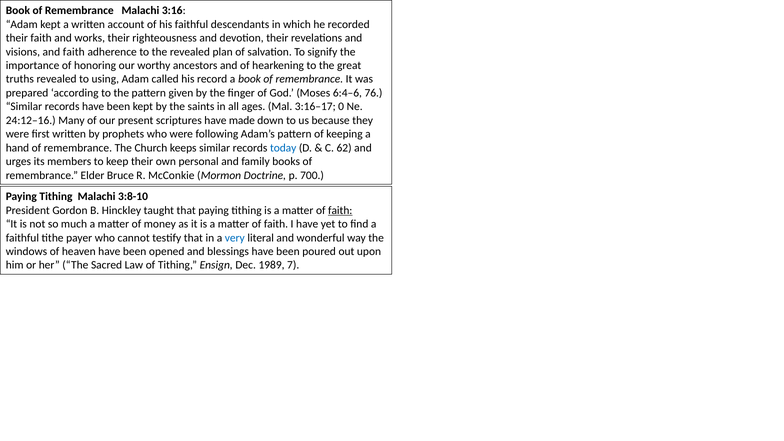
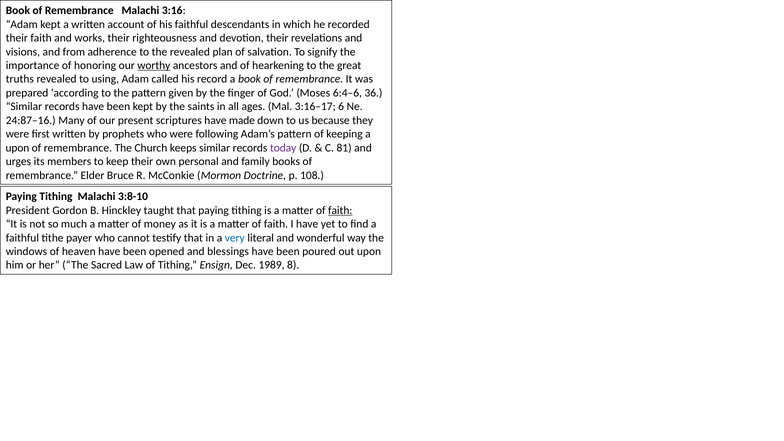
and faith: faith -> from (74, 52)
worthy underline: none -> present (154, 65)
76: 76 -> 36 (373, 93)
0: 0 -> 6 (341, 107)
24:12–16: 24:12–16 -> 24:87–16 (31, 120)
hand: hand -> upon (17, 148)
today colour: blue -> purple (283, 148)
62: 62 -> 81 (344, 148)
700: 700 -> 108 (312, 175)
7: 7 -> 8 (293, 265)
